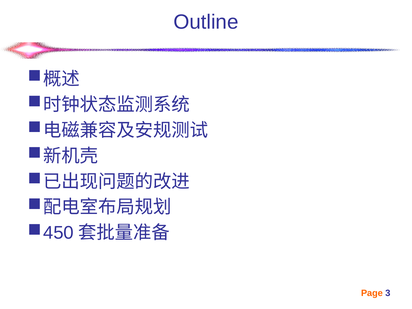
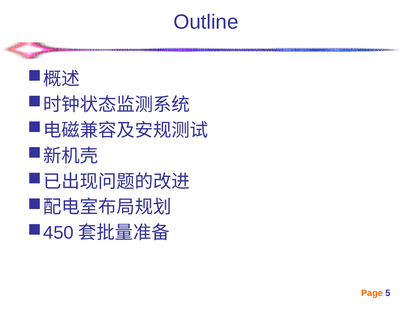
3: 3 -> 5 (388, 293)
